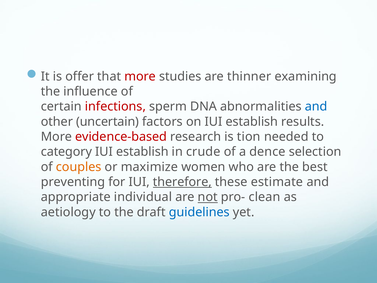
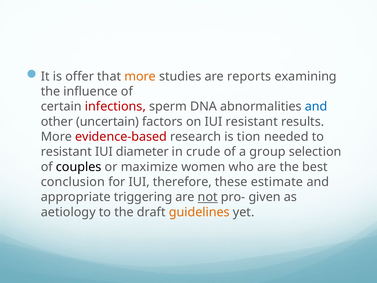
more colour: red -> orange (140, 76)
thinner: thinner -> reports (249, 76)
on IUI establish: establish -> resistant (252, 122)
category: category -> resistant (66, 152)
establish: establish -> diameter (142, 152)
dence: dence -> group (267, 152)
couples colour: orange -> black (79, 167)
preventing: preventing -> conclusion (73, 182)
therefore underline: present -> none (182, 182)
individual: individual -> triggering (143, 197)
clean: clean -> given (265, 197)
guidelines colour: blue -> orange (199, 212)
